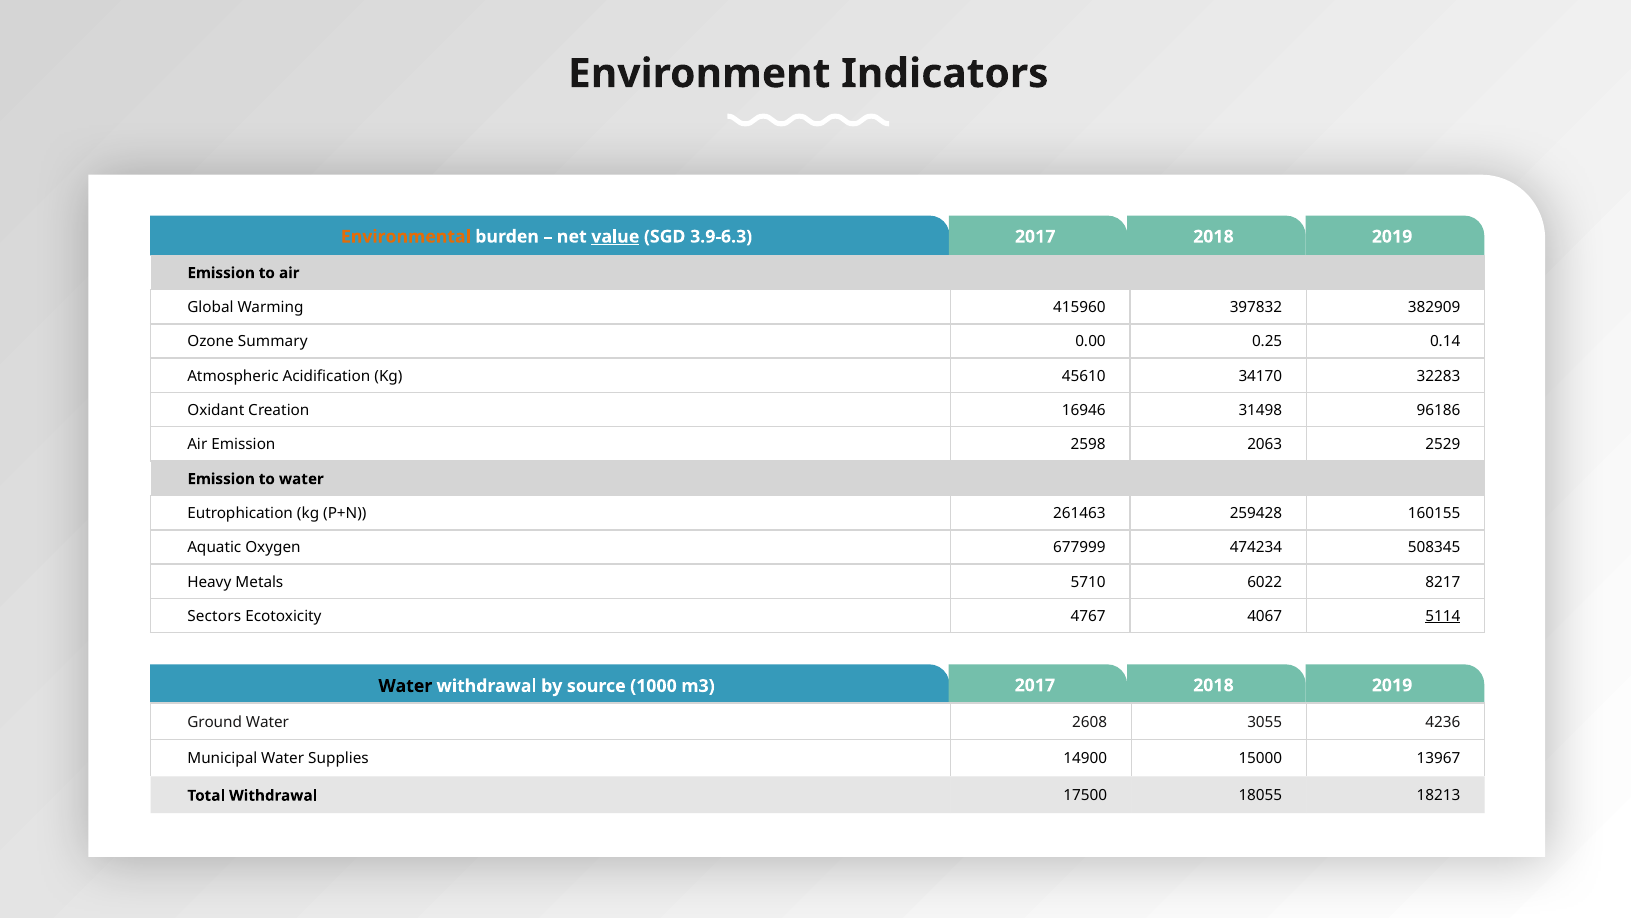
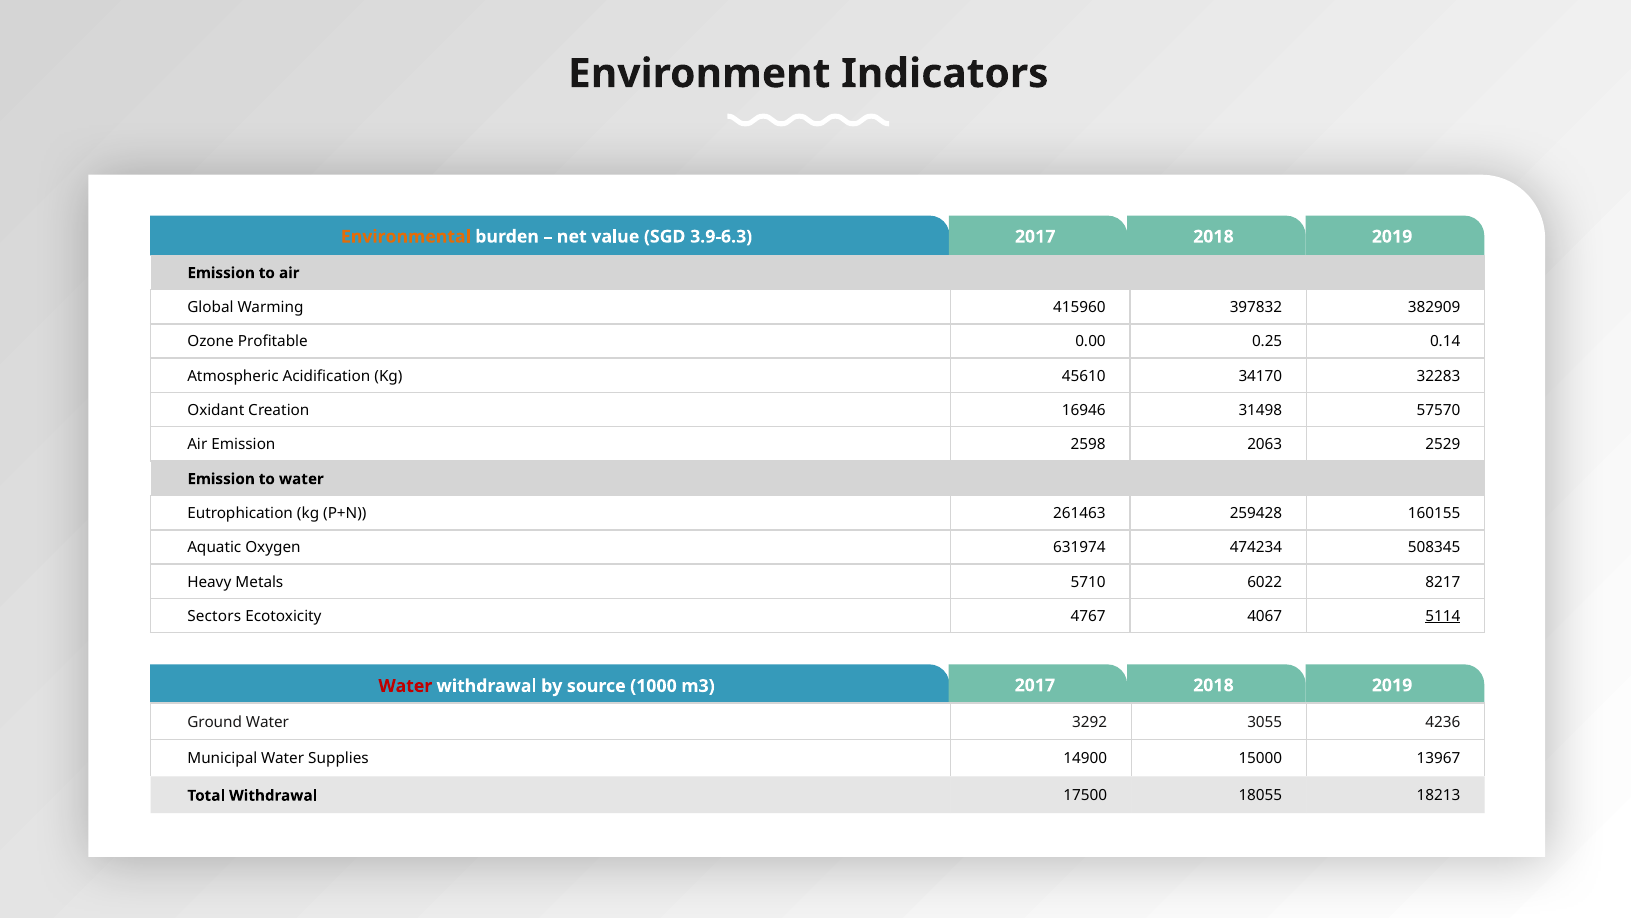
value underline: present -> none (615, 237)
Summary: Summary -> Profitable (273, 342)
96186: 96186 -> 57570 (1439, 410)
677999: 677999 -> 631974 (1079, 547)
Water colour: black -> red (405, 686)
2608: 2608 -> 3292 (1090, 722)
